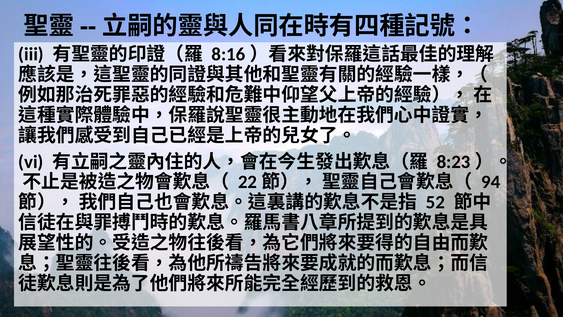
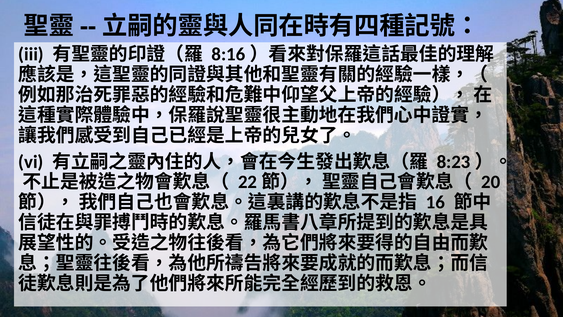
94: 94 -> 20 (491, 182)
52: 52 -> 16 (435, 202)
